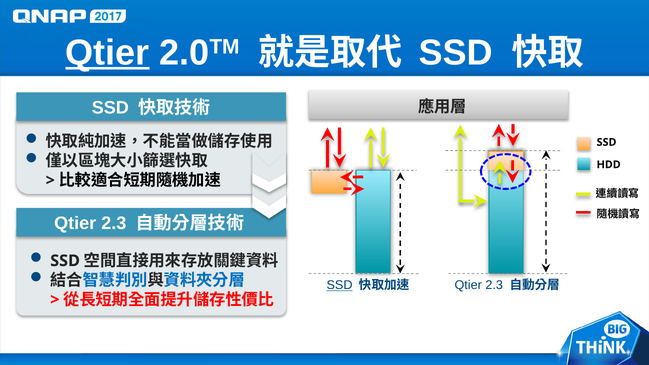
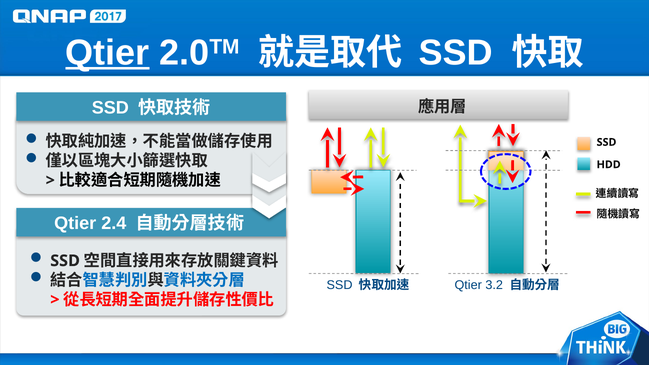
2.3: 2.3 -> 2.4 (114, 223)
SSD underline: present -> none (340, 285)
2.3: 2.3 -> 3.2 (494, 285)
